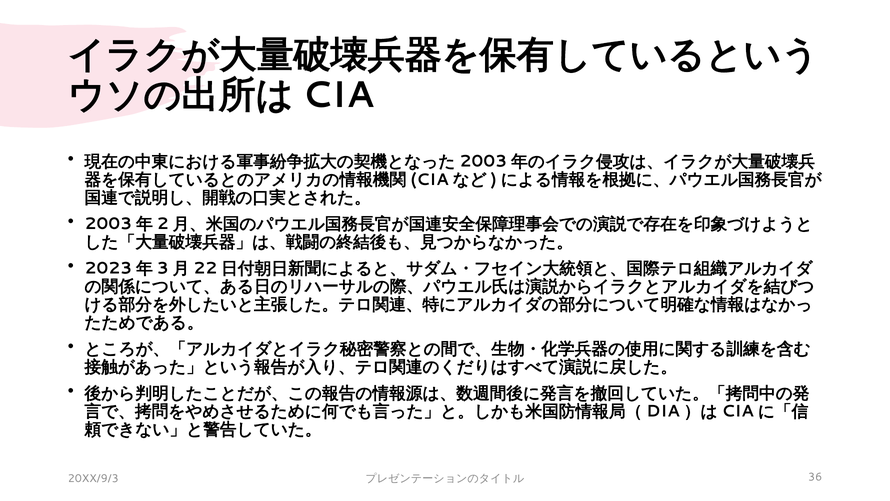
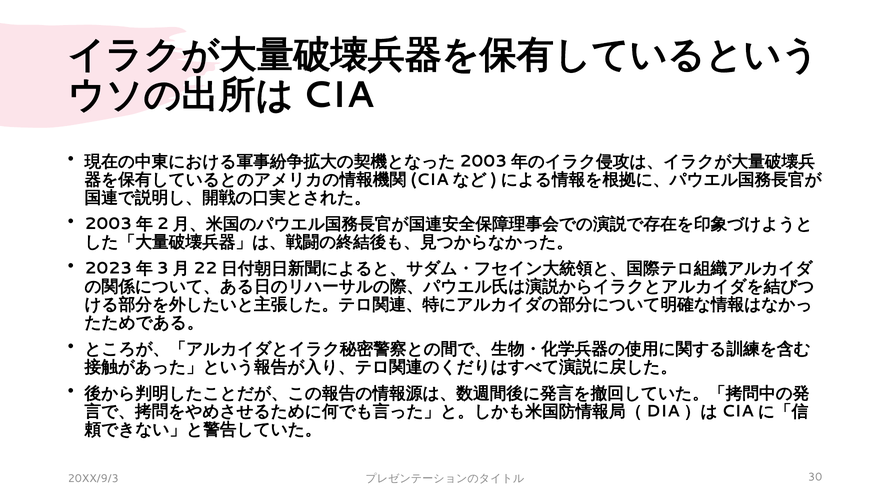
36: 36 -> 30 (815, 477)
